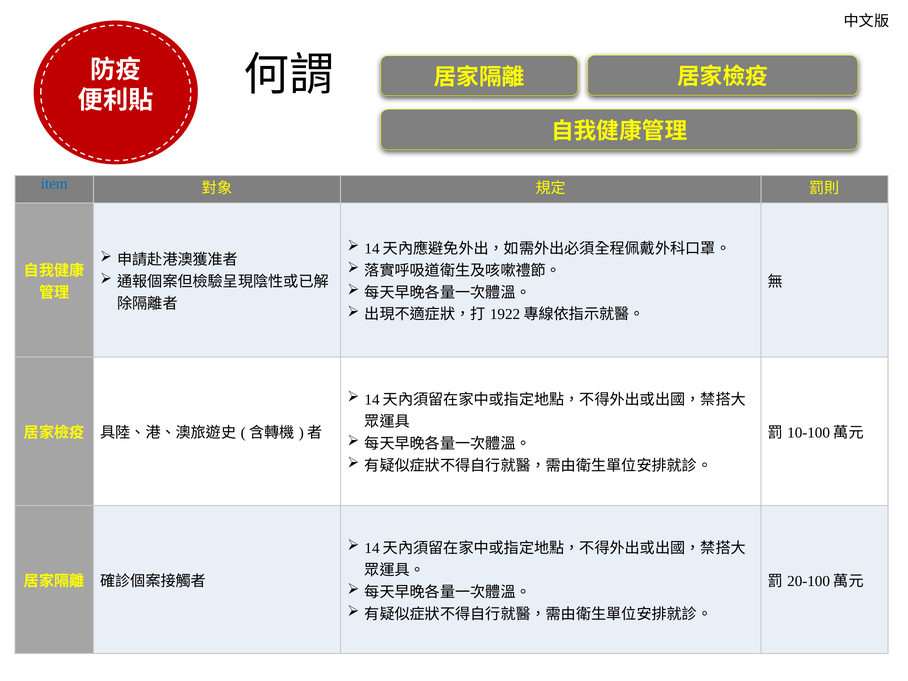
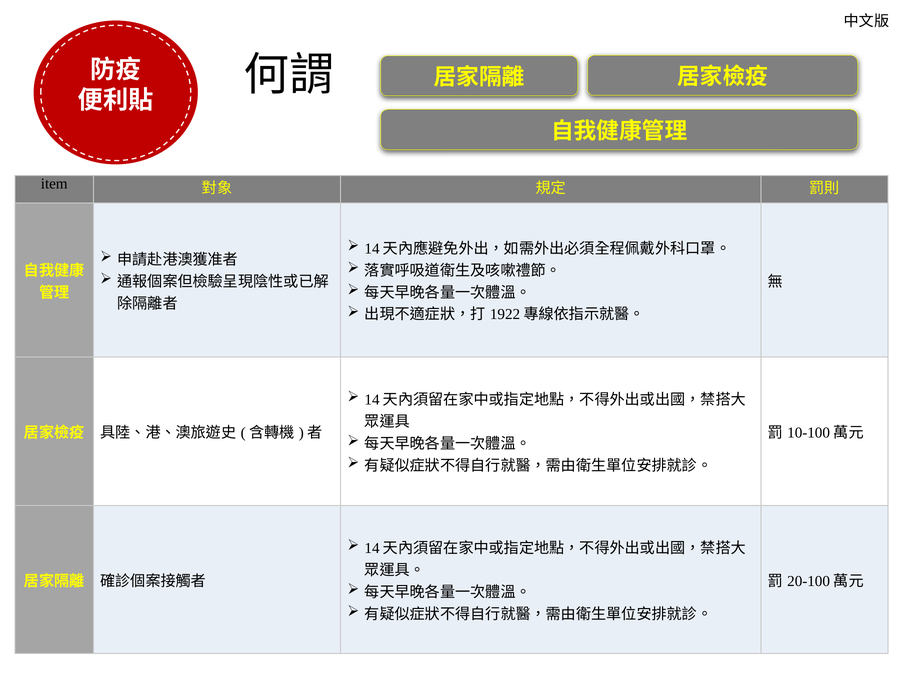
item colour: blue -> black (54, 184)
